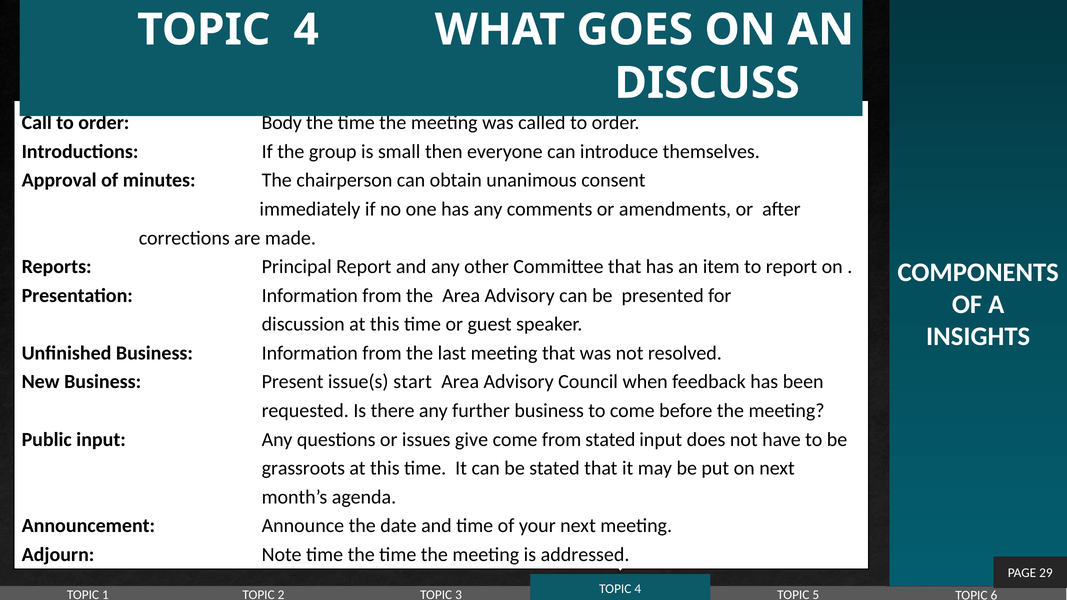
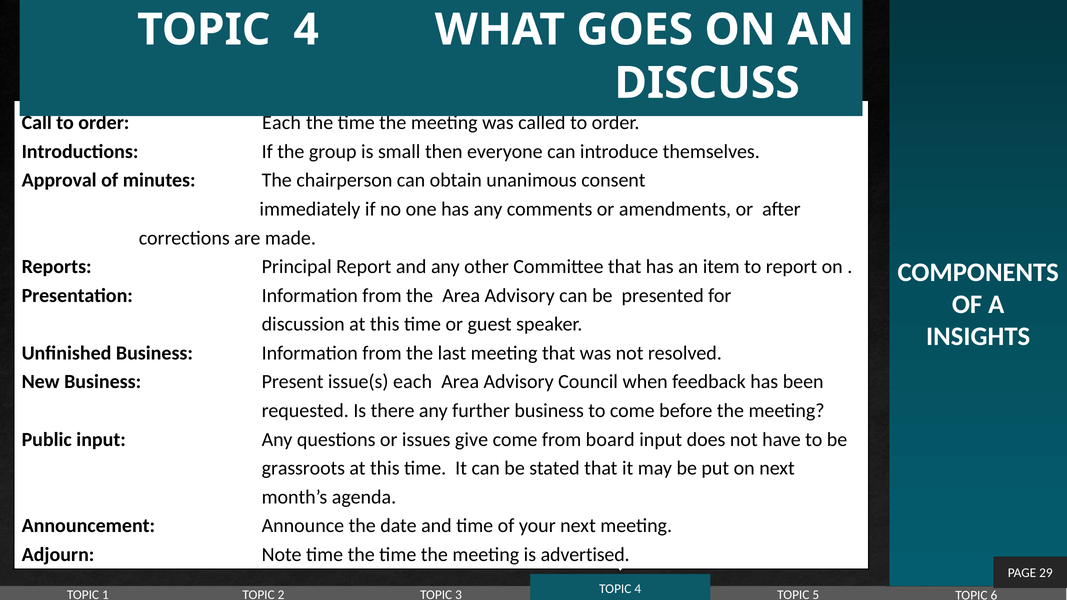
order Body: Body -> Each (282, 123)
issue(s start: start -> each (413, 382)
from stated: stated -> board (610, 440)
addressed: addressed -> advertised (585, 555)
